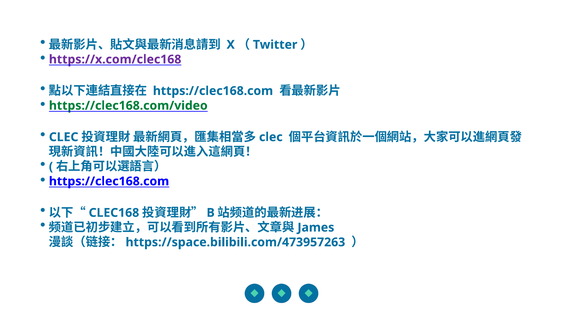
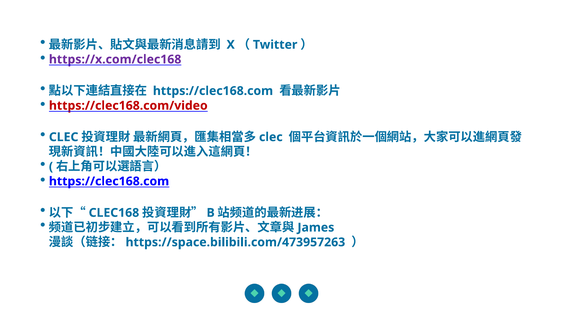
https://clec168.com/video colour: green -> red (128, 106)
